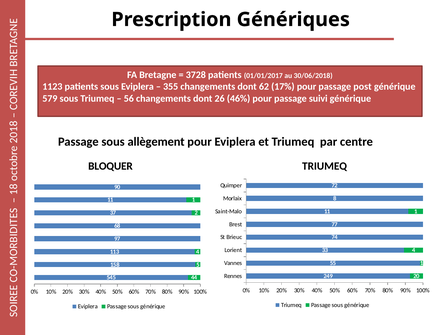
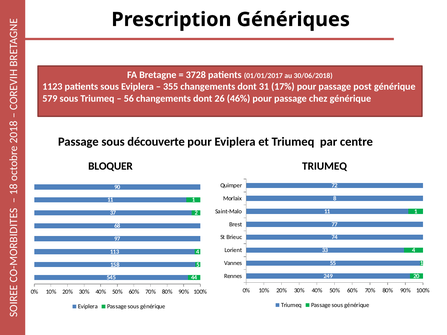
62: 62 -> 31 (264, 87)
suivi: suivi -> chez (318, 99)
allègement: allègement -> découverte (156, 142)
